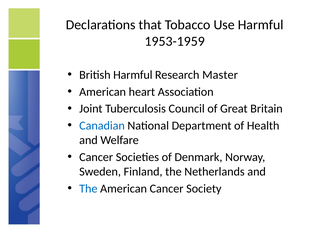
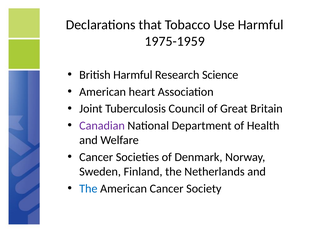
1953-1959: 1953-1959 -> 1975-1959 (175, 41)
Master: Master -> Science (220, 75)
Canadian colour: blue -> purple (102, 126)
